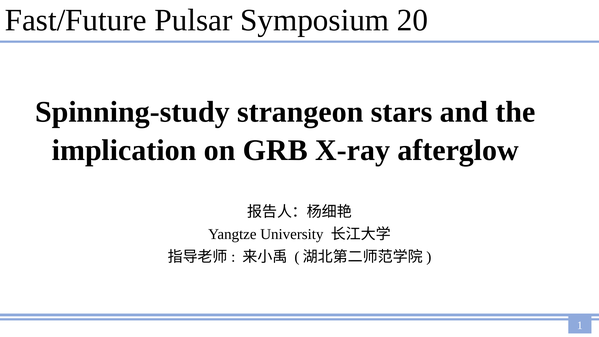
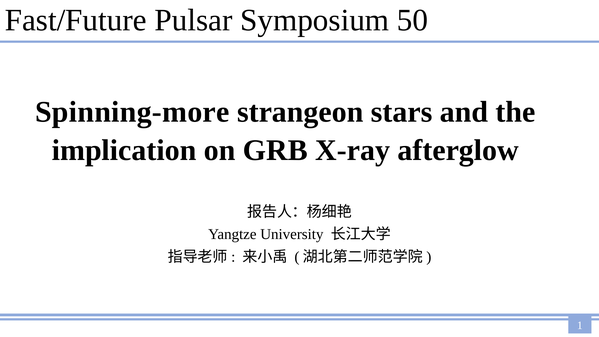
20: 20 -> 50 (413, 20)
Spinning-study: Spinning-study -> Spinning-more (132, 112)
